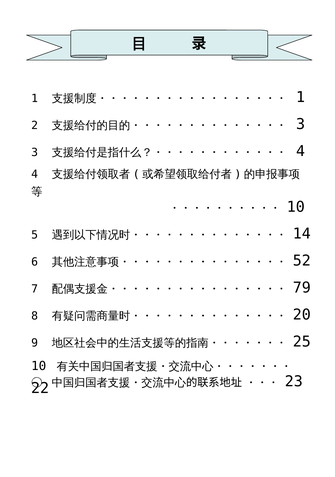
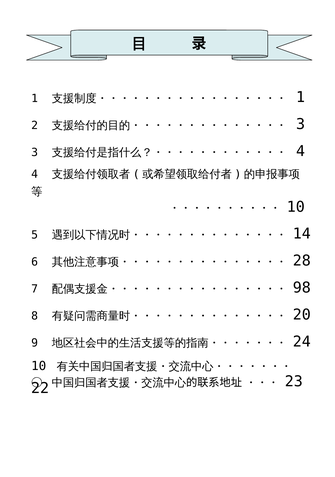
52: 52 -> 28 (302, 260)
79: 79 -> 98 (302, 287)
25: 25 -> 24 (302, 341)
